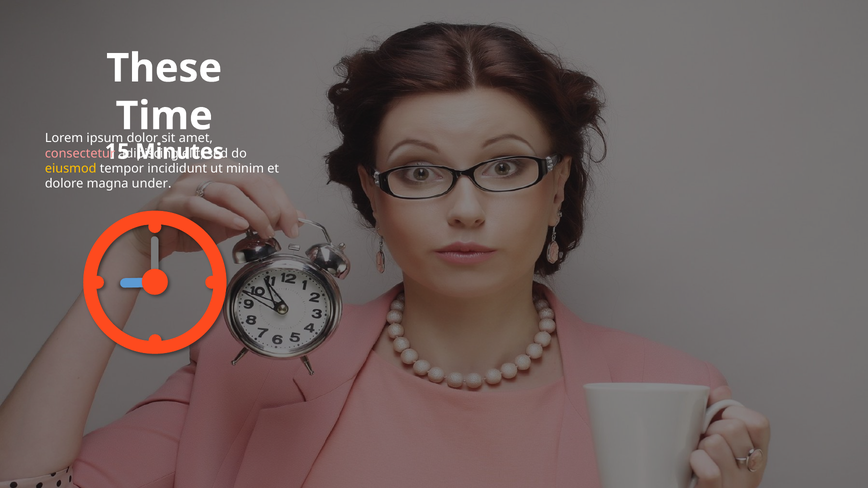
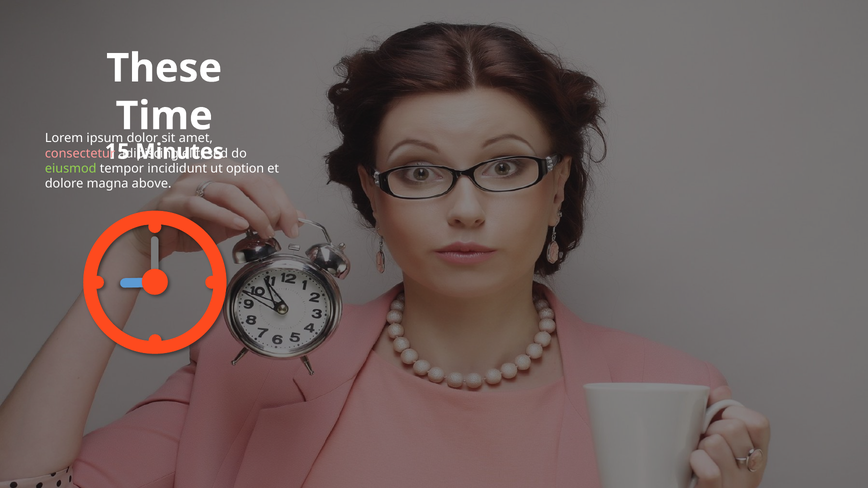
eiusmod colour: yellow -> light green (71, 169)
minim: minim -> option (245, 169)
under: under -> above (152, 184)
